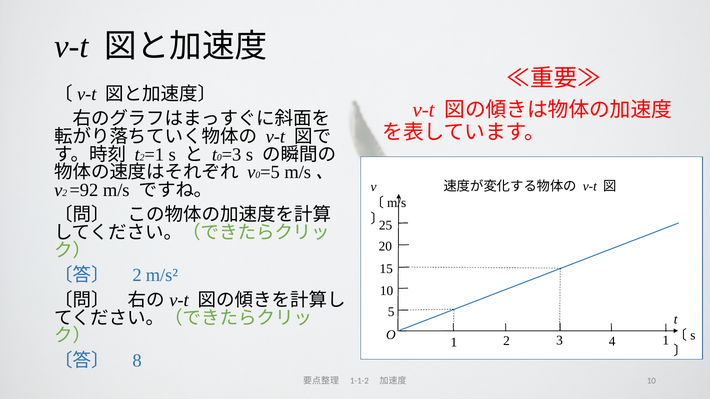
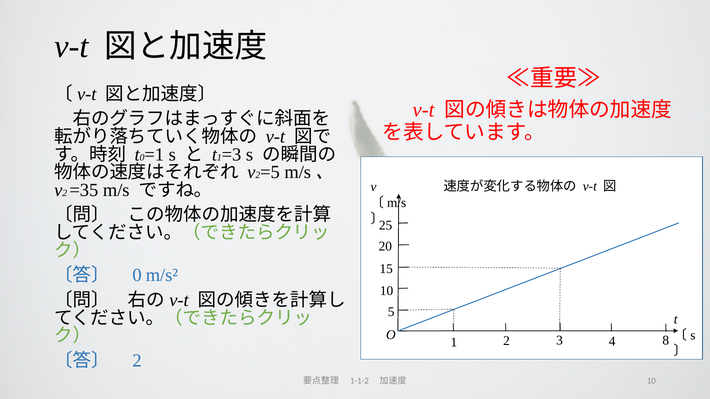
t 2: 2 -> 0 (142, 157)
t 0: 0 -> 1 (219, 157)
0: 0 -> 2 (258, 175)
=92: =92 -> =35 (84, 190)
2: 2 -> 0 (137, 276)
O 1: 1 -> 8 (666, 341)
8: 8 -> 2 (137, 361)
